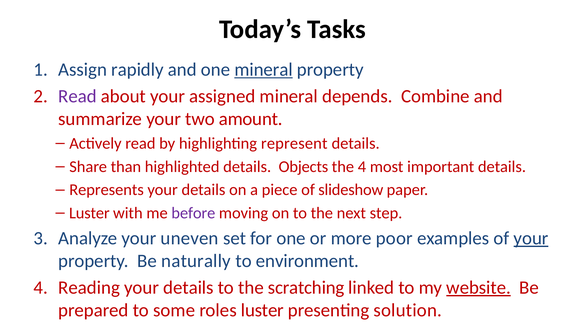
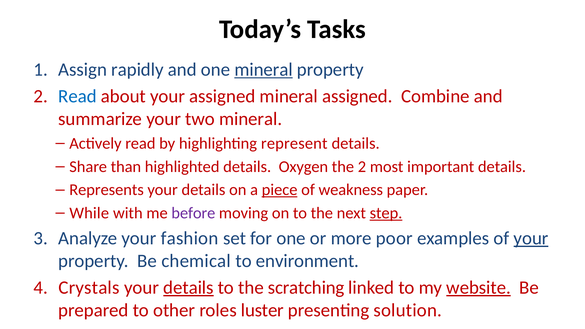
Read colour: purple -> blue (77, 96)
mineral depends: depends -> assigned (357, 96)
two amount: amount -> mineral (251, 119)
Objects: Objects -> Oxygen (303, 167)
the 4: 4 -> 2 (362, 167)
piece underline: none -> present (280, 190)
slideshow: slideshow -> weakness (351, 190)
Luster: Luster -> While (89, 213)
step underline: none -> present (386, 213)
uneven: uneven -> fashion (190, 238)
naturally: naturally -> chemical (196, 261)
Reading: Reading -> Crystals (89, 288)
details underline: none -> present (188, 288)
some: some -> other (174, 310)
